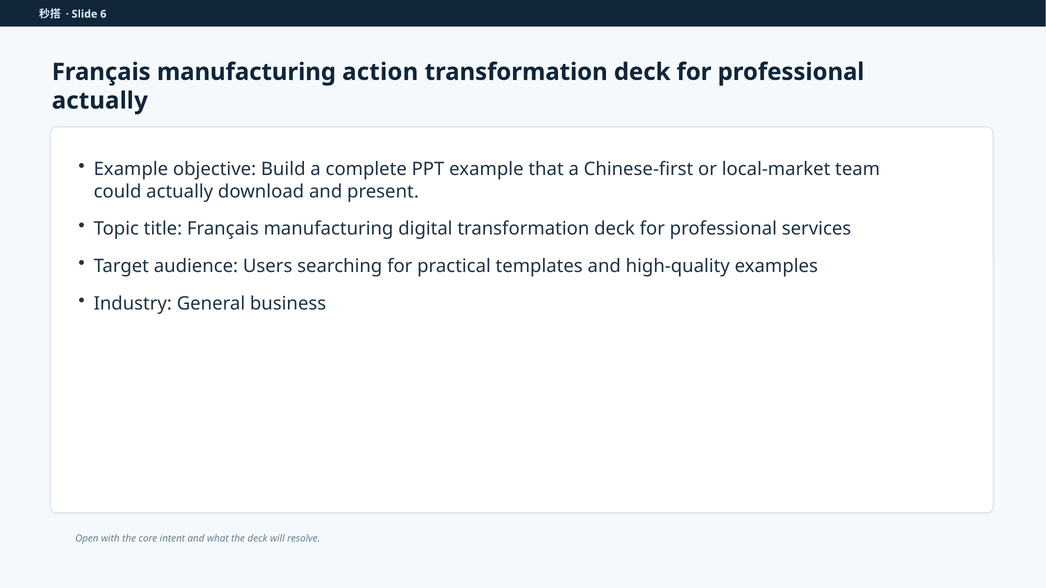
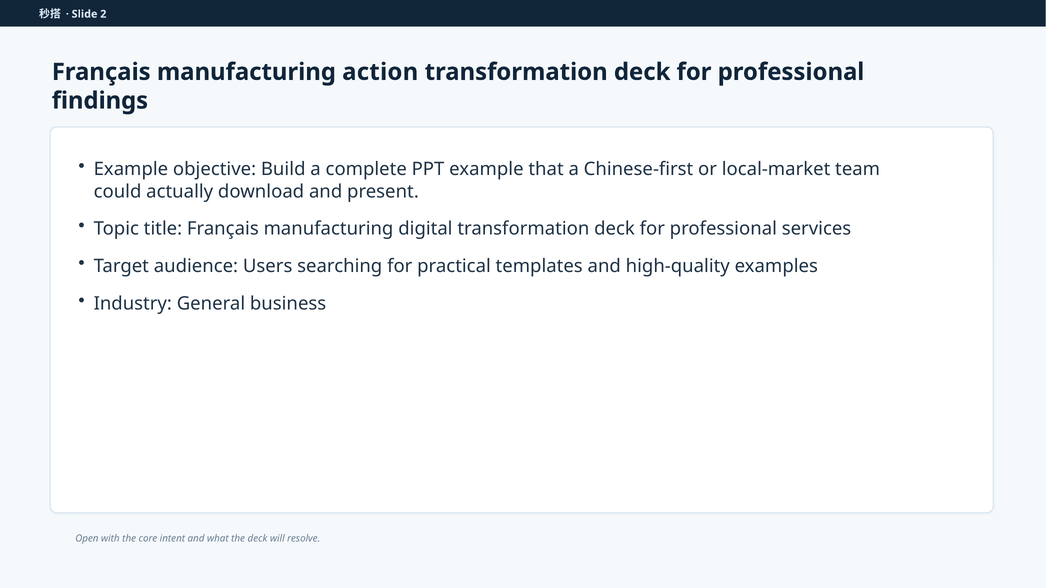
6: 6 -> 2 (103, 14)
actually: actually -> findings (100, 101)
